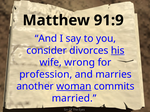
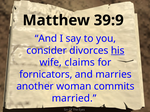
91:9: 91:9 -> 39:9 (109, 20)
wrong: wrong -> claims (80, 63)
profession: profession -> fornicators (46, 75)
woman underline: present -> none (74, 87)
